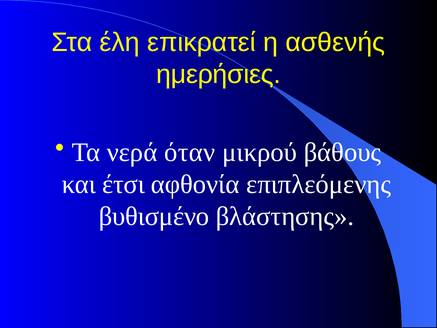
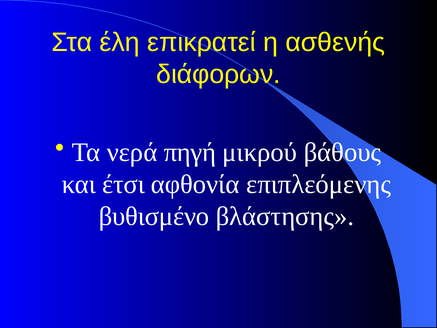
ημερήσιες: ημερήσιες -> διάφορων (218, 74)
όταν: όταν -> πηγή (190, 152)
